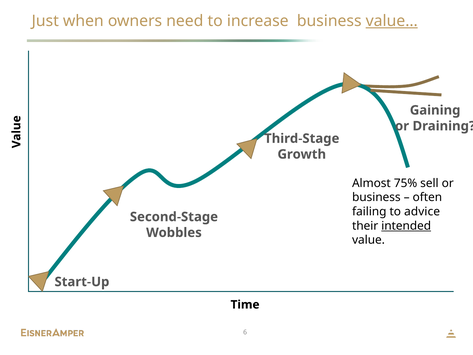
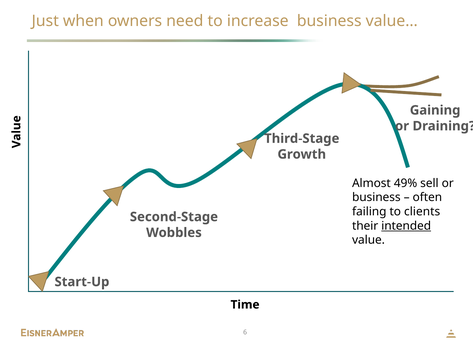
value… underline: present -> none (392, 21)
75%: 75% -> 49% (406, 183)
advice: advice -> clients (422, 211)
